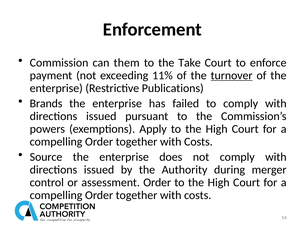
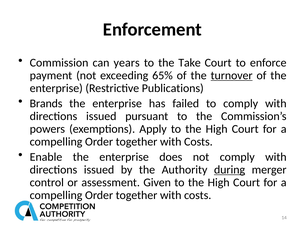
them: them -> years (127, 63)
11%: 11% -> 65% (162, 76)
Source: Source -> Enable (46, 157)
during underline: none -> present (230, 170)
assessment Order: Order -> Given (157, 183)
